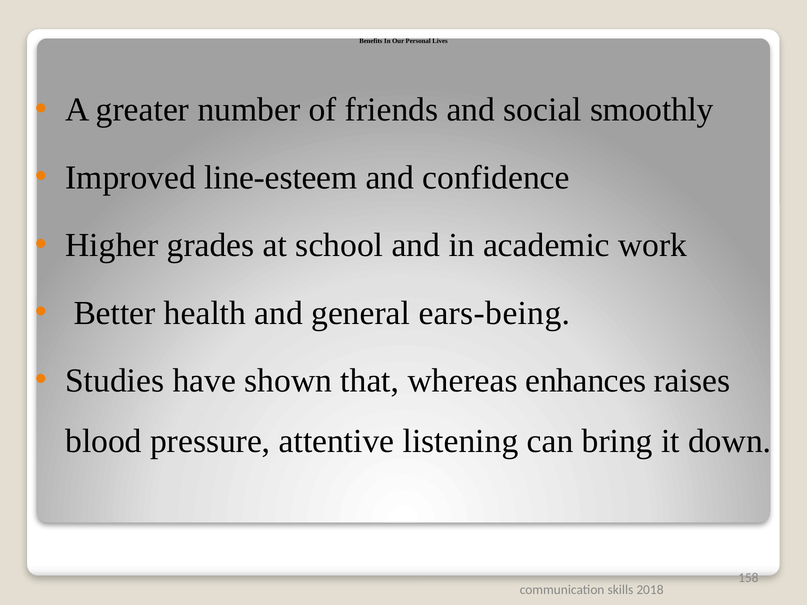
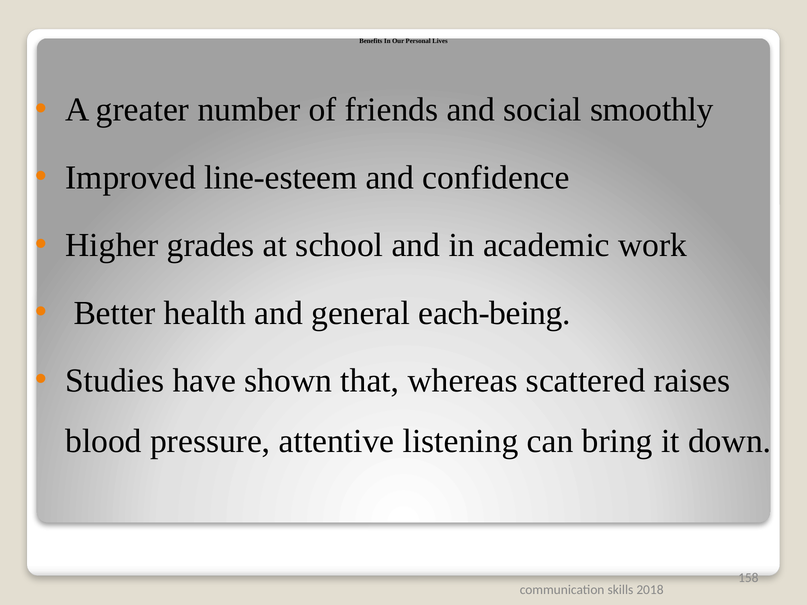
ears-being: ears-being -> each-being (495, 313)
enhances: enhances -> scattered (586, 381)
